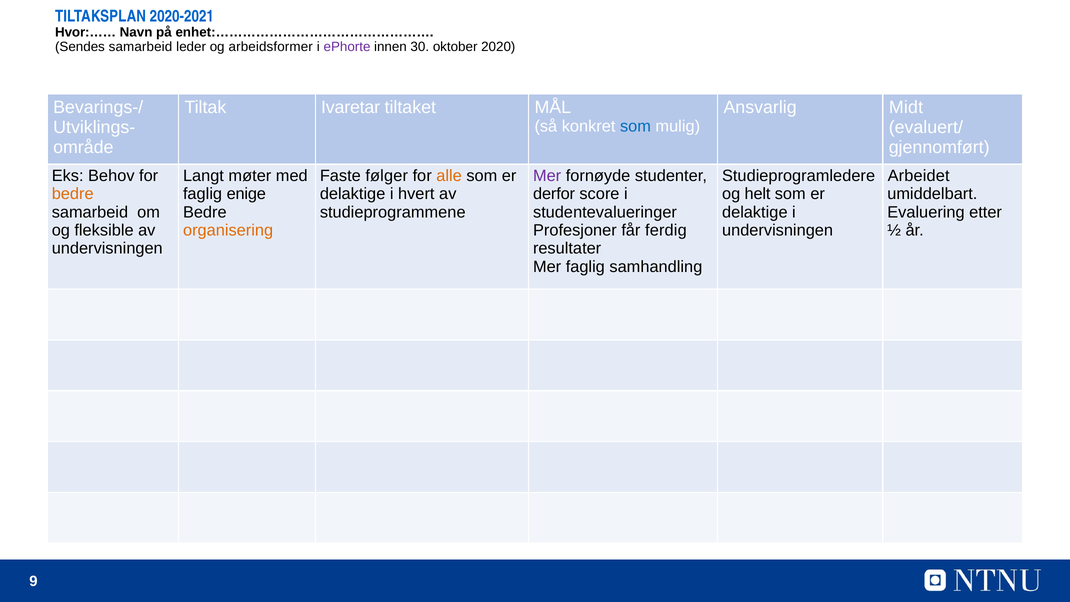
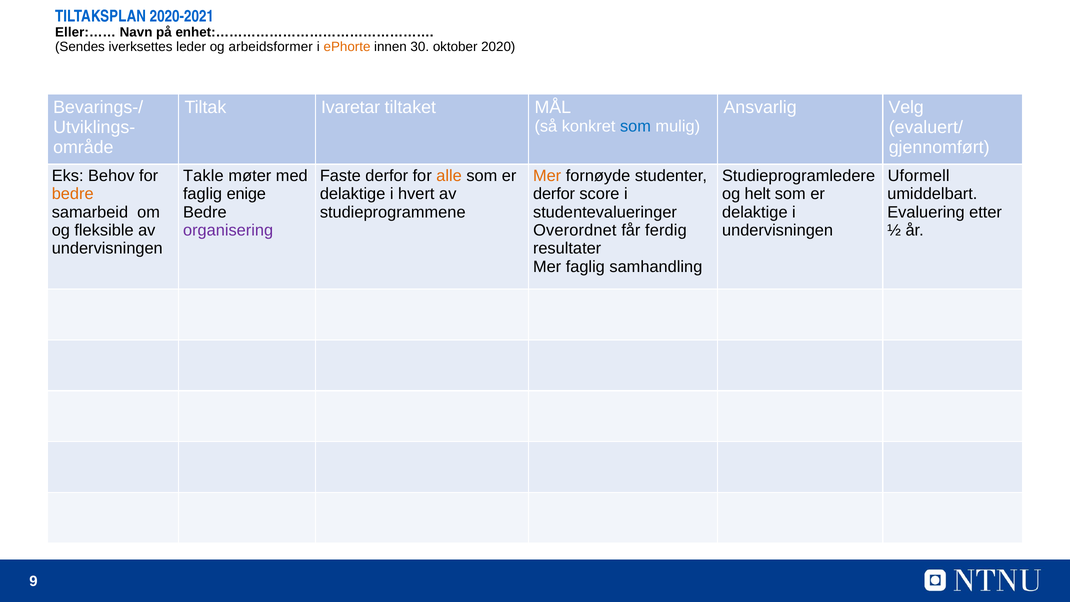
Hvor:……: Hvor:…… -> Eller:…… (85, 32)
Sendes samarbeid: samarbeid -> iverksettes (141, 47)
ePhorte colour: purple -> orange (347, 47)
Midt: Midt -> Velg (906, 107)
Langt: Langt -> Takle (203, 176)
Faste følger: følger -> derfor (387, 176)
Mer colour: purple -> orange (547, 176)
Arbeidet: Arbeidet -> Uformell (919, 176)
organisering colour: orange -> purple (228, 230)
Profesjoner: Profesjoner -> Overordnet (575, 230)
